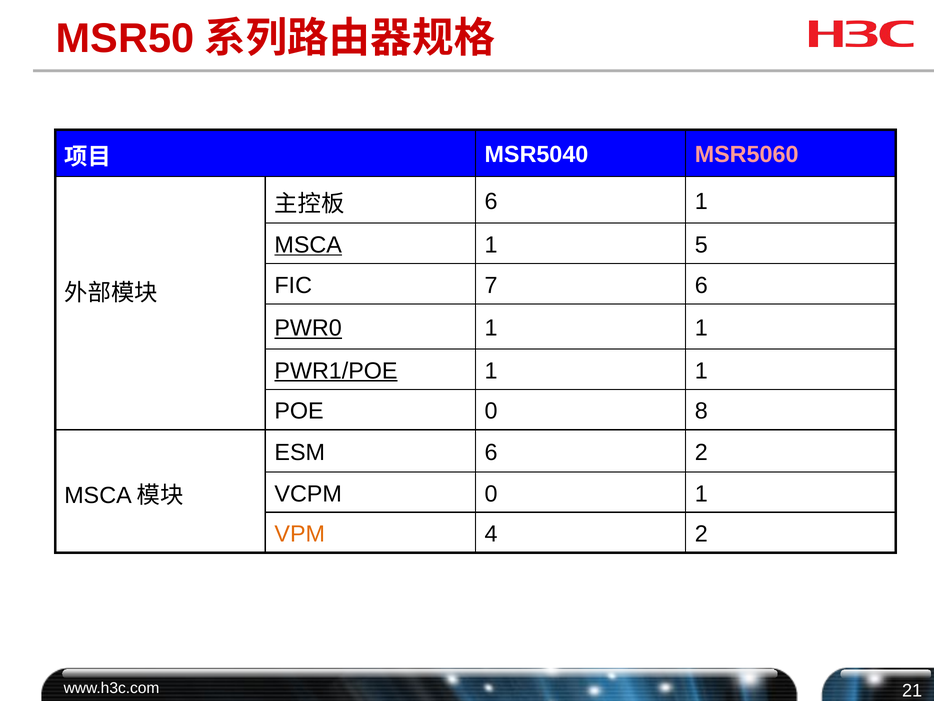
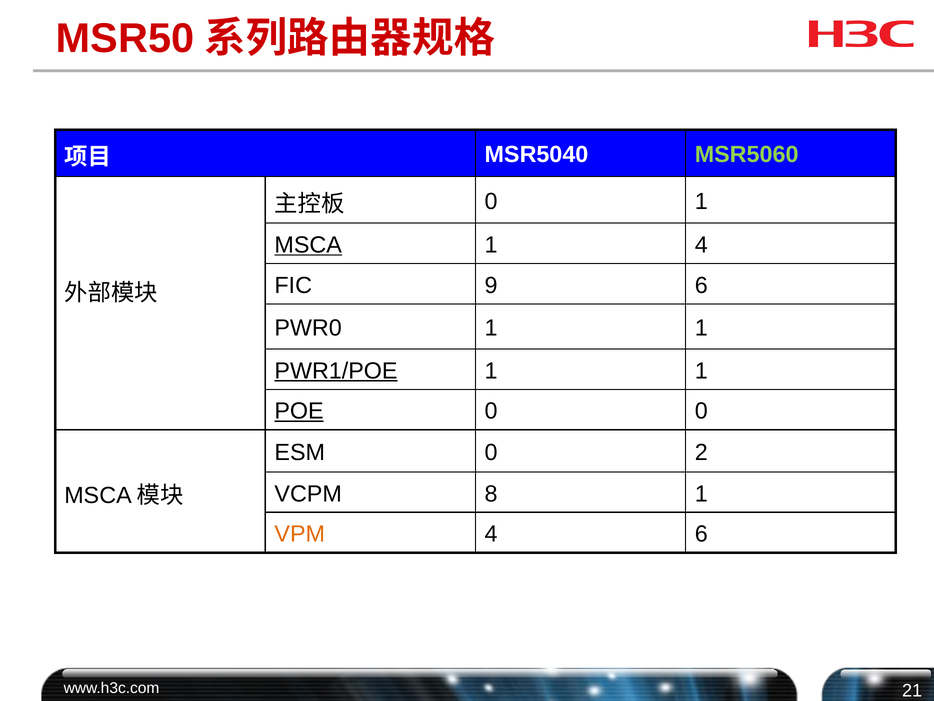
MSR5060 colour: pink -> light green (747, 155)
6: 6 -> 0 (491, 201)
1 5: 5 -> 4 (701, 245)
7: 7 -> 9 (491, 285)
PWR0 underline: present -> none (308, 328)
POE underline: none -> present (299, 411)
0 8: 8 -> 0 (701, 411)
ESM 6: 6 -> 0 (491, 452)
VCPM 0: 0 -> 8 (491, 493)
4 2: 2 -> 6 (701, 534)
